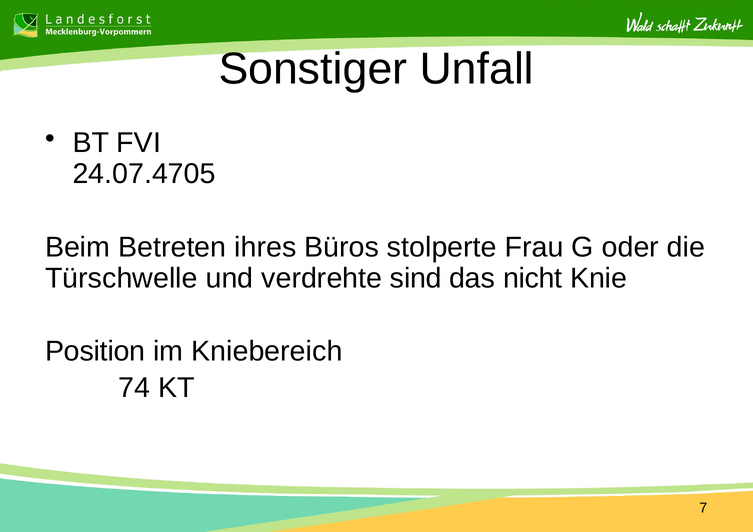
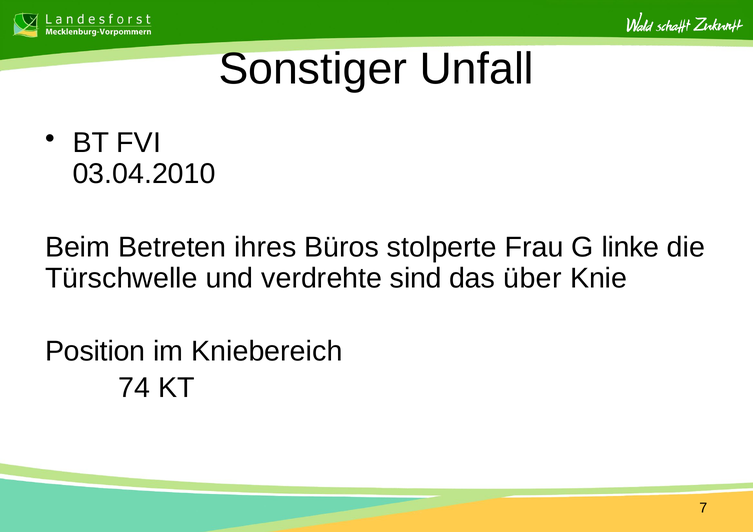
24.07.4705: 24.07.4705 -> 03.04.2010 (144, 174)
oder: oder -> linke (631, 247)
nicht: nicht -> über (532, 278)
